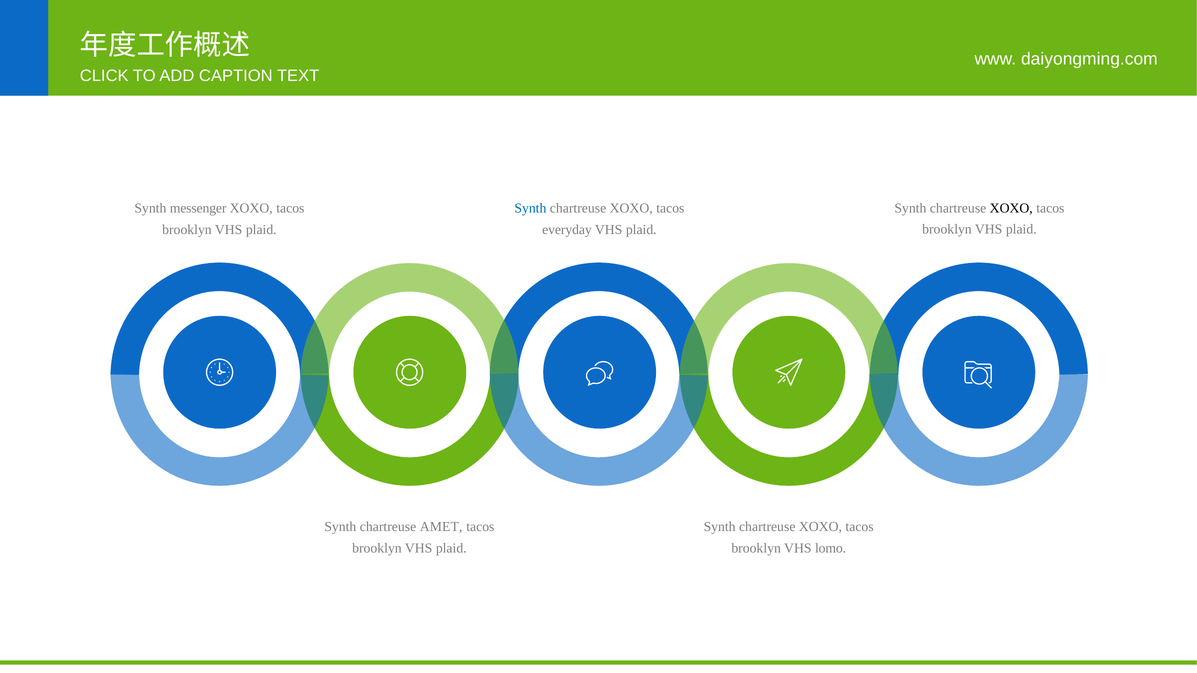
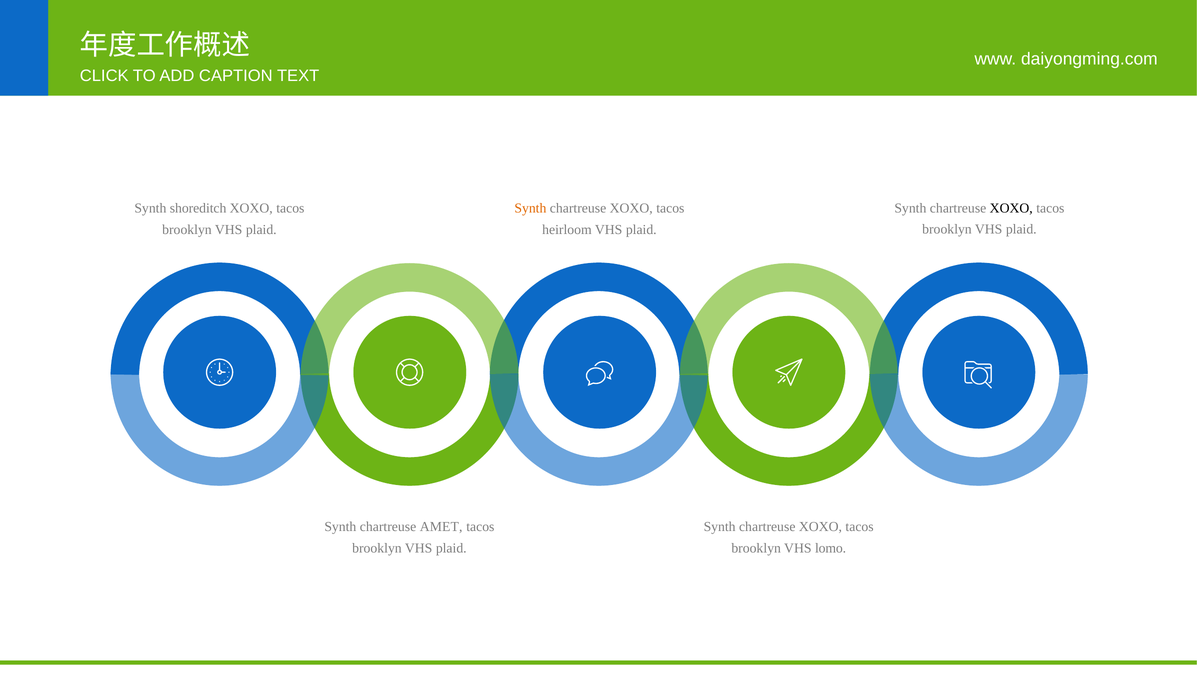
messenger: messenger -> shoreditch (198, 208)
Synth colour: blue -> orange (530, 208)
everyday: everyday -> heirloom (567, 230)
